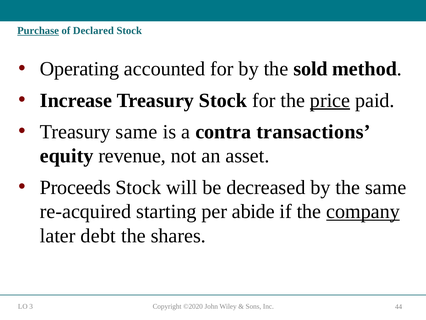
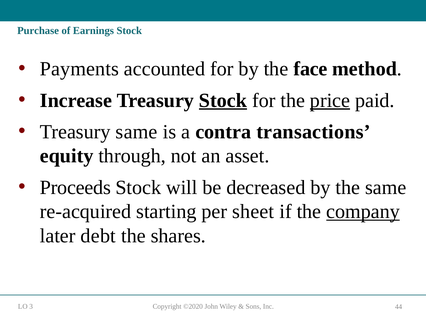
Purchase underline: present -> none (38, 31)
Declared: Declared -> Earnings (93, 31)
Operating: Operating -> Payments (79, 69)
sold: sold -> face (311, 69)
Stock underline: none -> present (223, 100)
revenue: revenue -> through (132, 156)
abide: abide -> sheet (253, 211)
